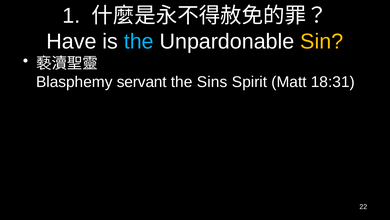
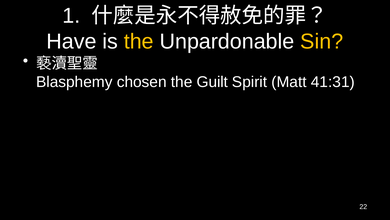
the colour: light blue -> yellow (139, 41)
servant: servant -> chosen (142, 82)
Sins: Sins -> Guilt (212, 82)
18:31: 18:31 -> 41:31 (333, 82)
